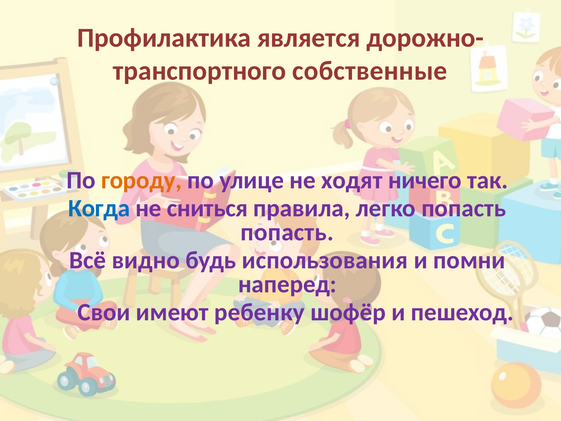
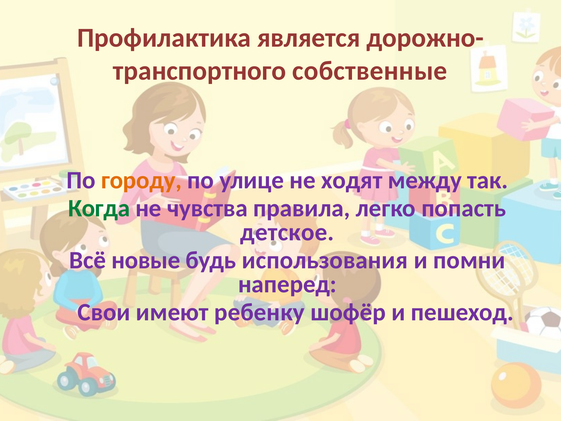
ничего: ничего -> между (425, 180)
Когда colour: blue -> green (99, 208)
сниться: сниться -> чувства (207, 208)
попасть: попасть -> детское (287, 232)
видно: видно -> новые (146, 260)
